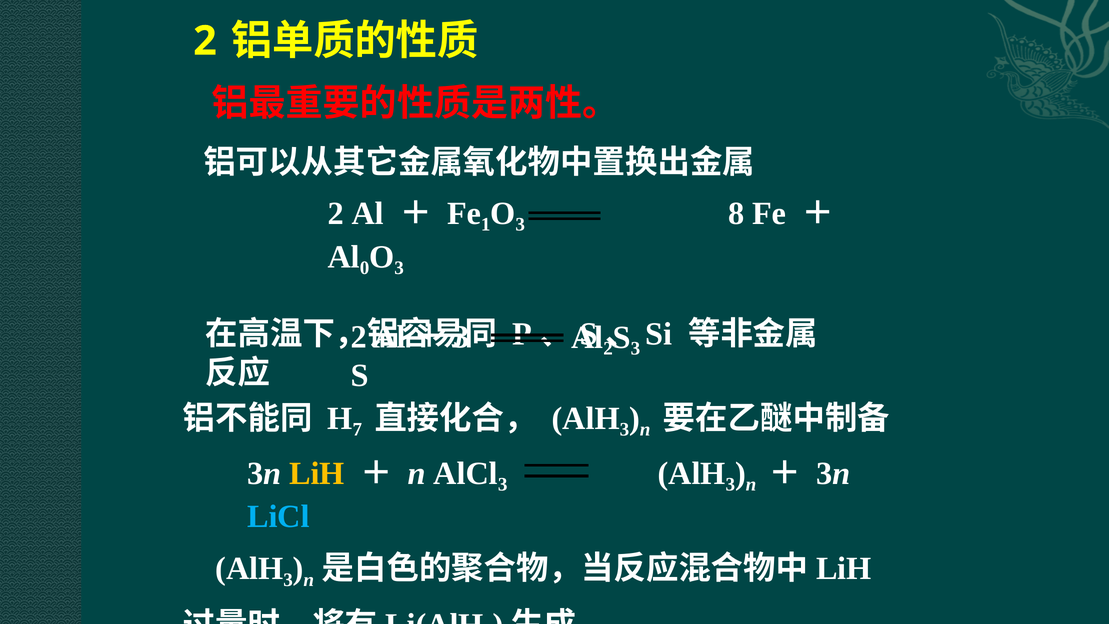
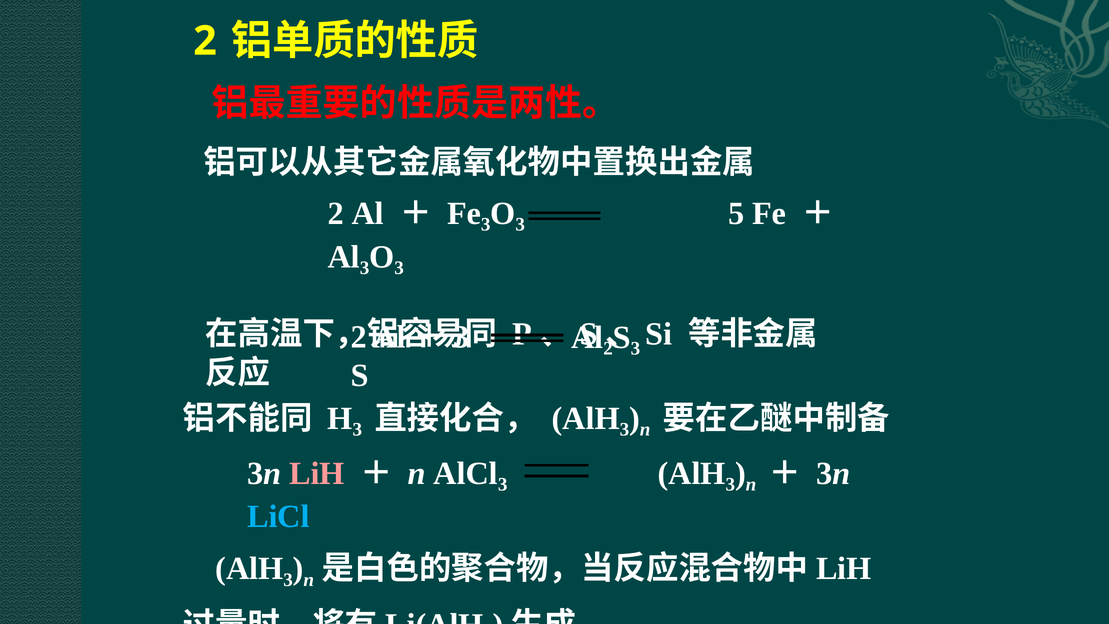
Fe 1: 1 -> 3 (486, 225)
8: 8 -> 5 (736, 214)
Al 0: 0 -> 3 (365, 268)
7: 7 -> 3 (357, 429)
LiH colour: yellow -> pink (317, 473)
